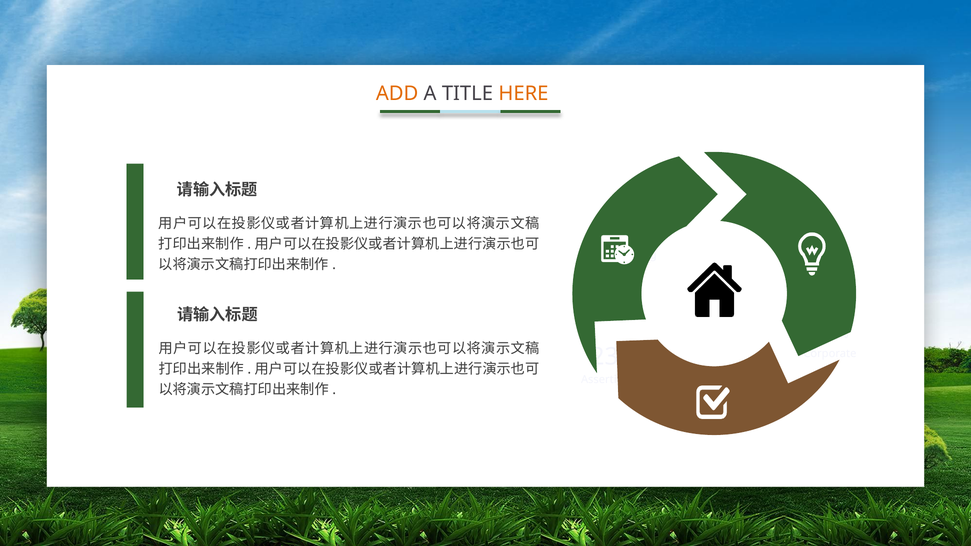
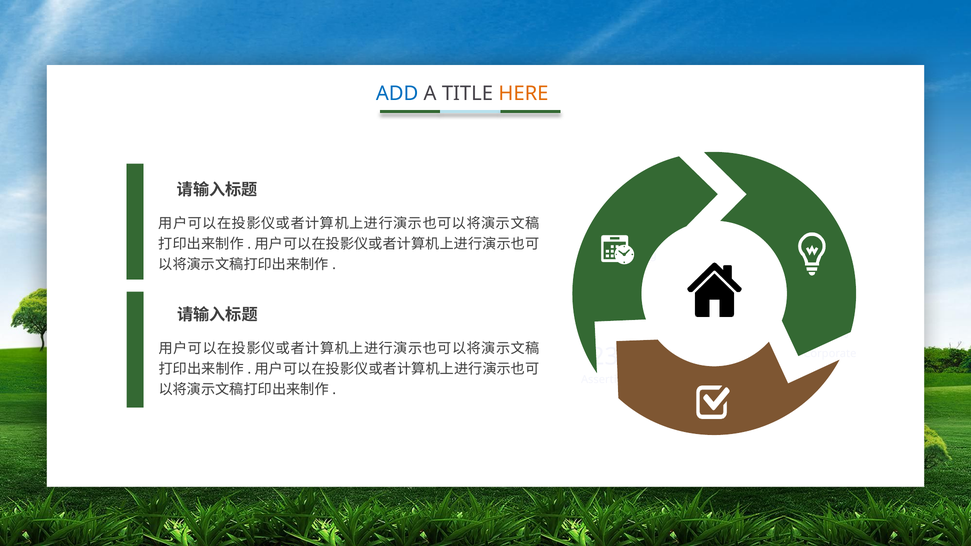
ADD colour: orange -> blue (397, 94)
